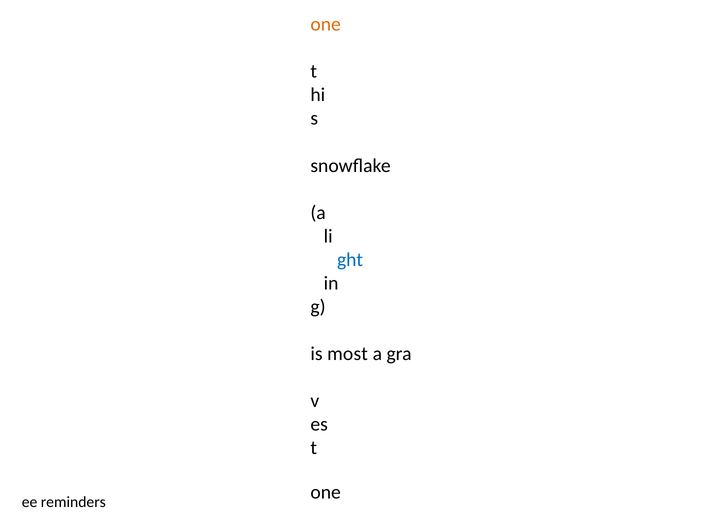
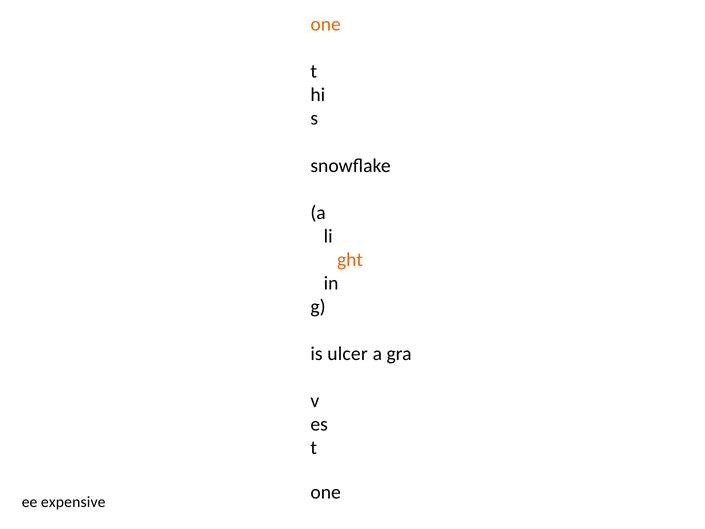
ght colour: blue -> orange (350, 259)
most: most -> ulcer (348, 354)
reminders: reminders -> expensive (73, 502)
